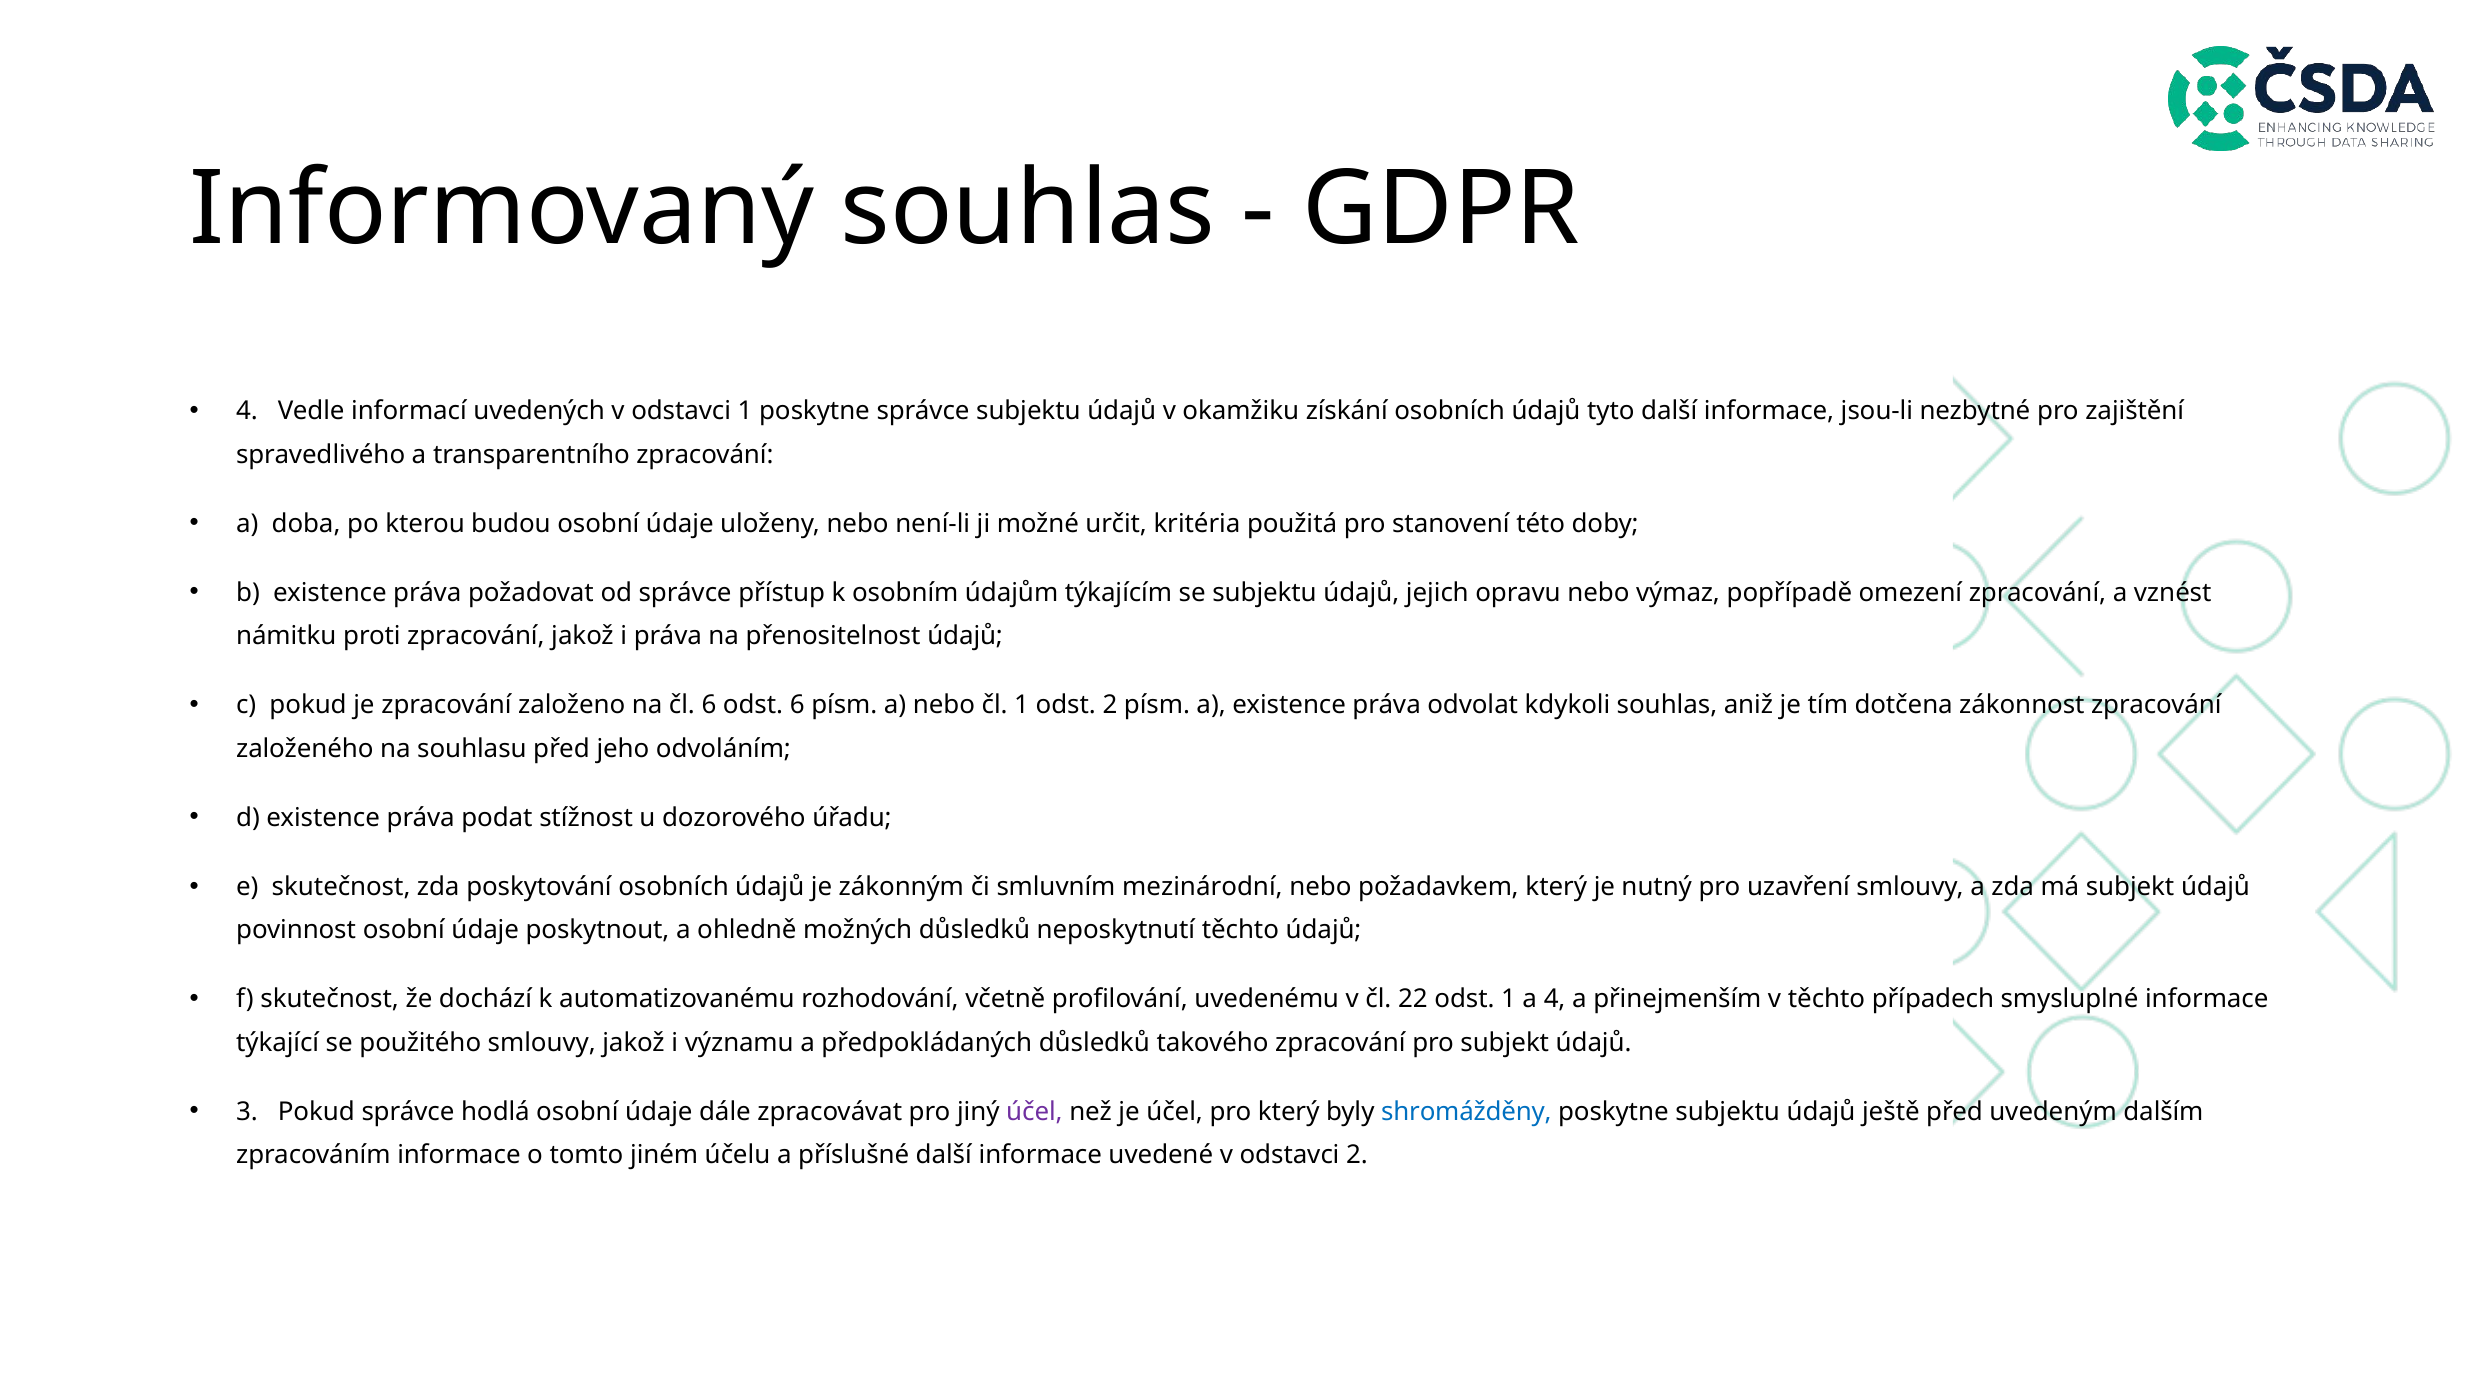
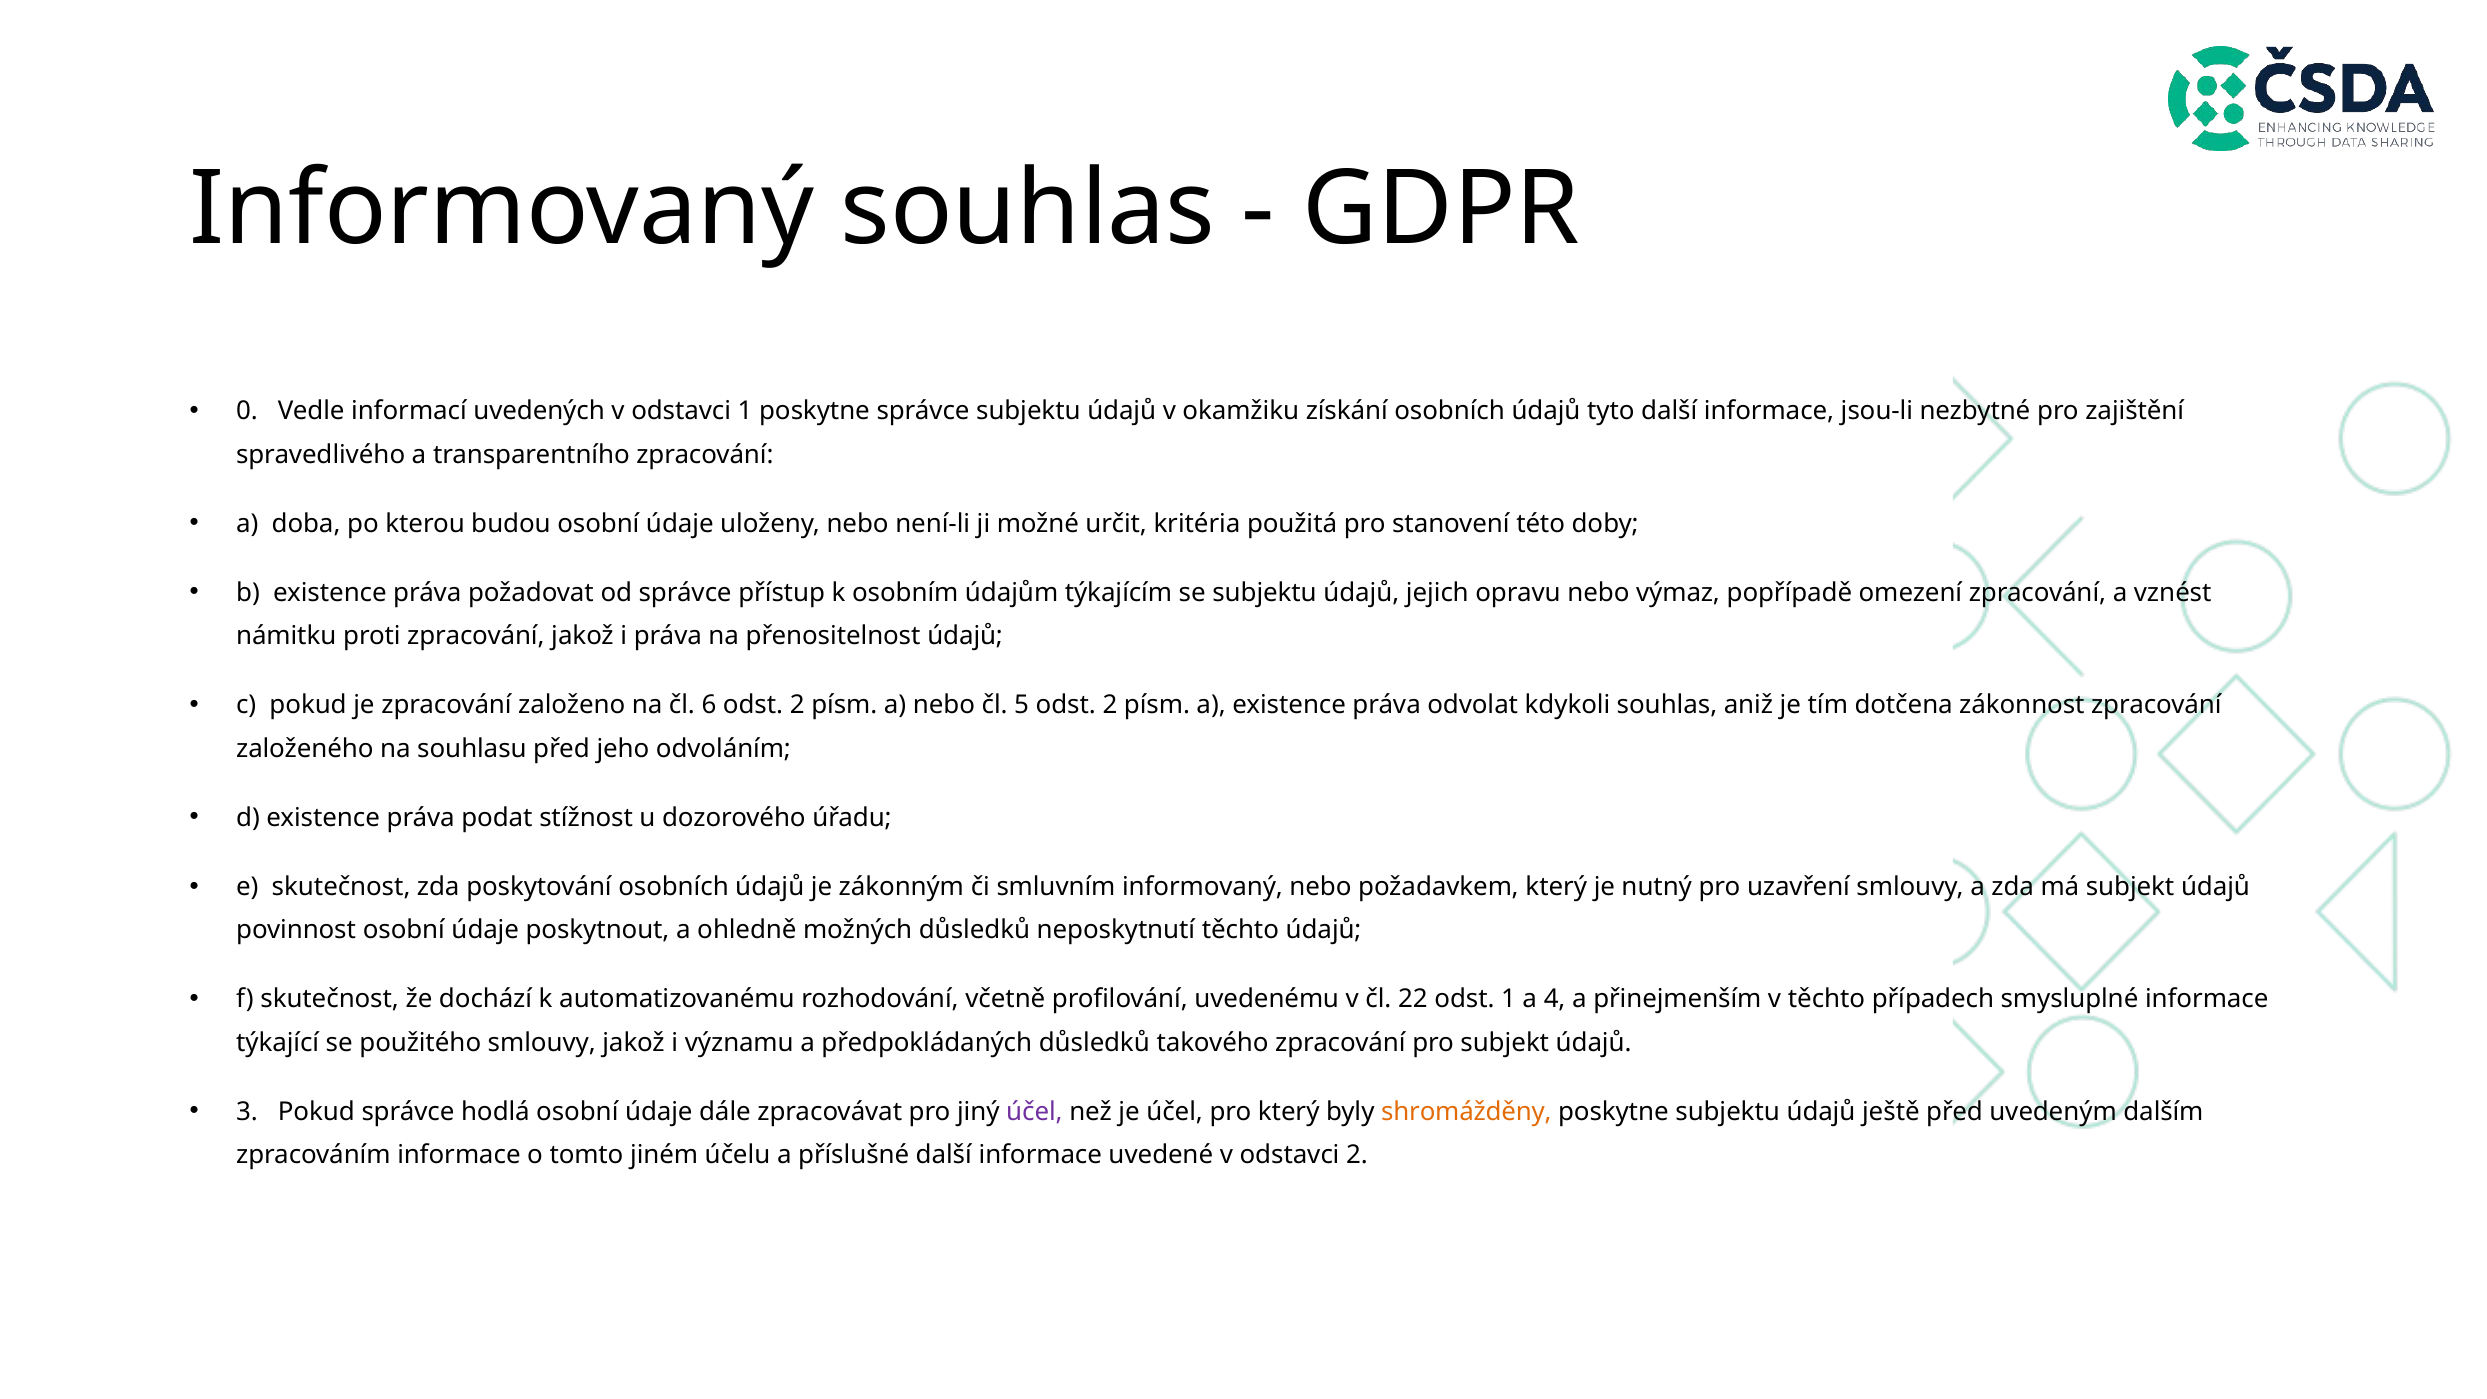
4: 4 -> 0 (247, 411)
6 odst 6: 6 -> 2 (797, 705)
čl 1: 1 -> 5 (1022, 705)
smluvním mezinárodní: mezinárodní -> informovaný (1202, 887)
shromážděny colour: blue -> orange (1466, 1112)
